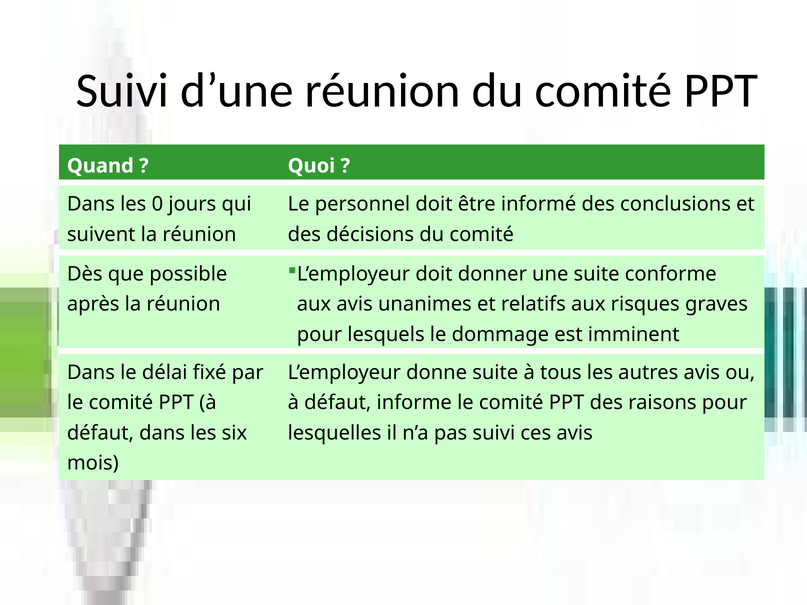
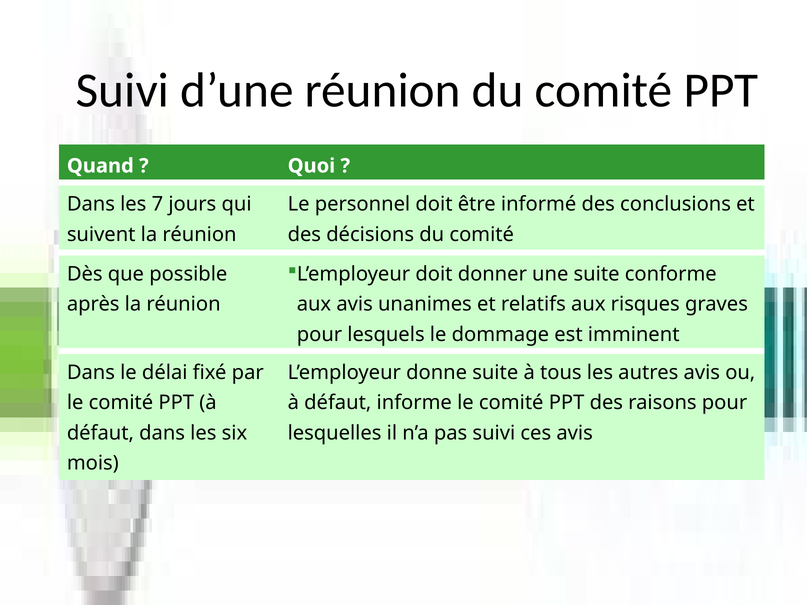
0: 0 -> 7 (157, 204)
